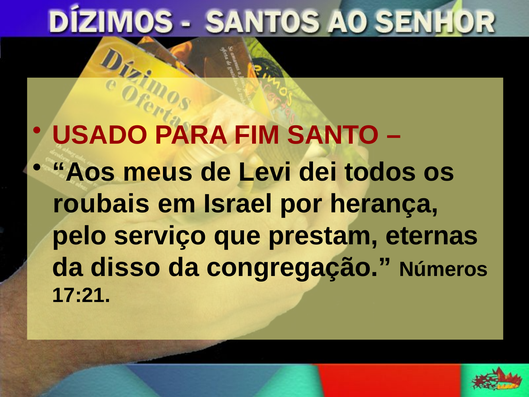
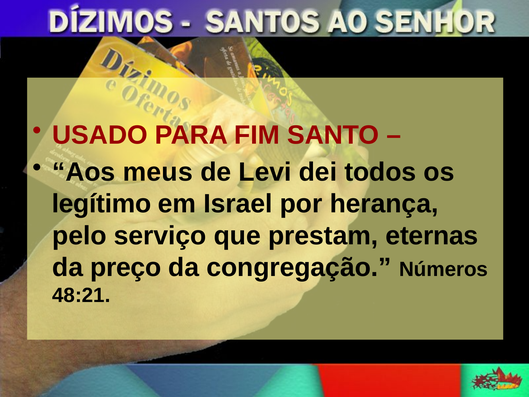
roubais: roubais -> legítimo (102, 204)
disso: disso -> preço (126, 267)
17:21: 17:21 -> 48:21 (81, 295)
